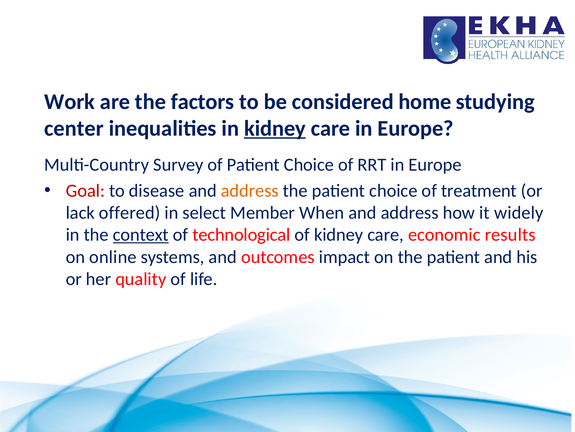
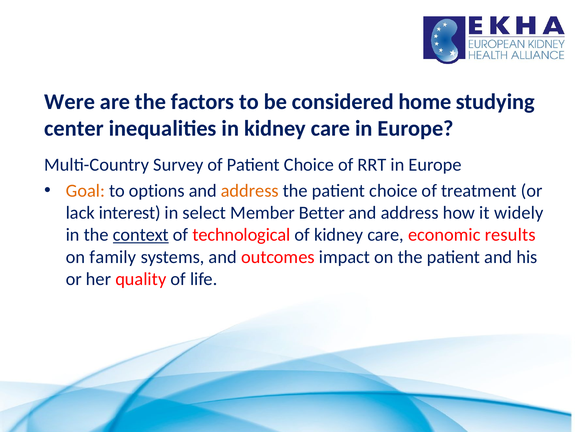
Work: Work -> Were (70, 102)
kidney underline: present -> none (275, 128)
Goal colour: red -> orange (85, 190)
disease: disease -> options (157, 190)
offered: offered -> interest (130, 212)
When: When -> Better (322, 212)
online: online -> family (113, 257)
